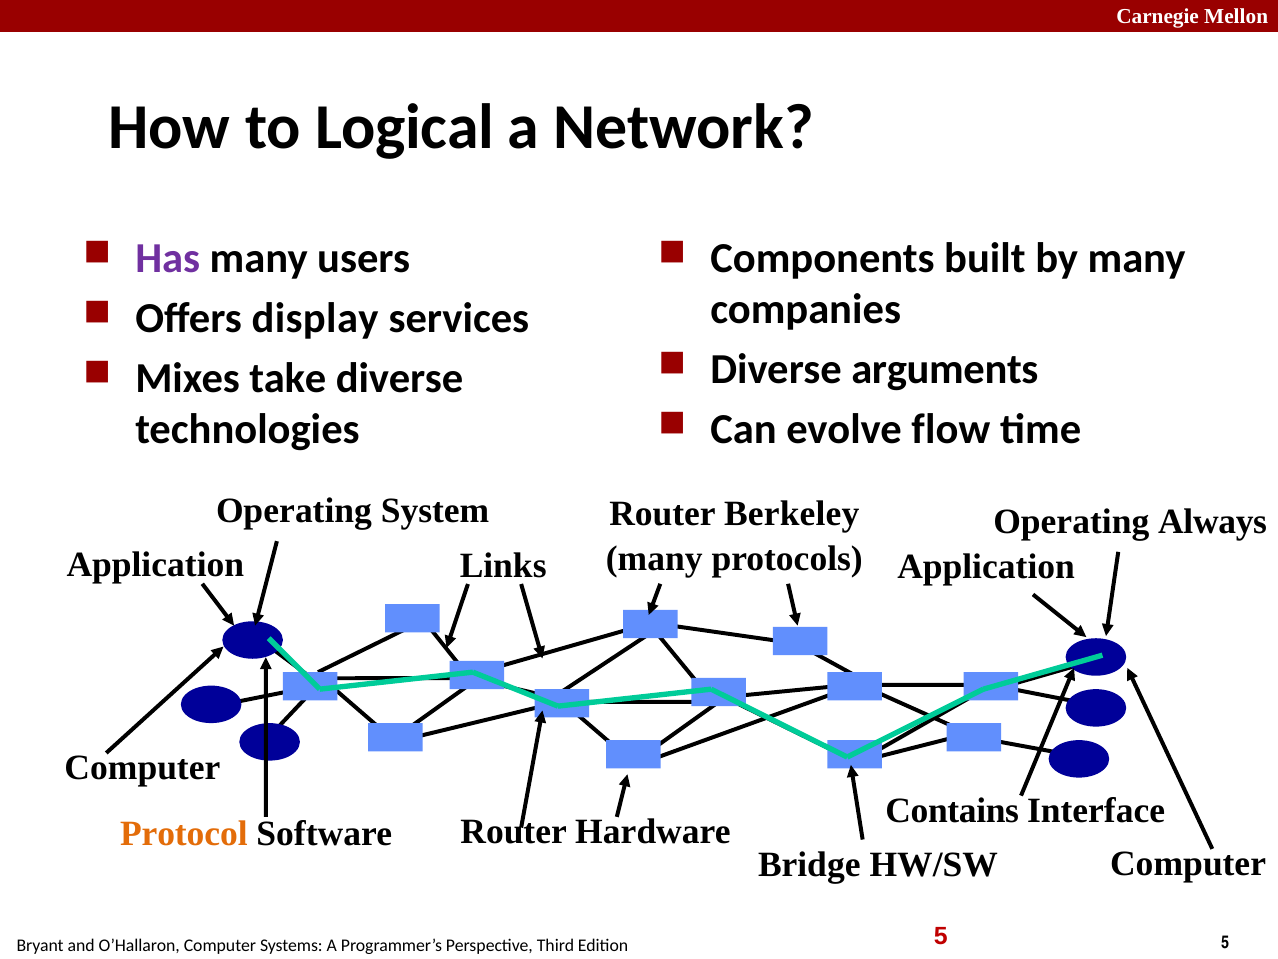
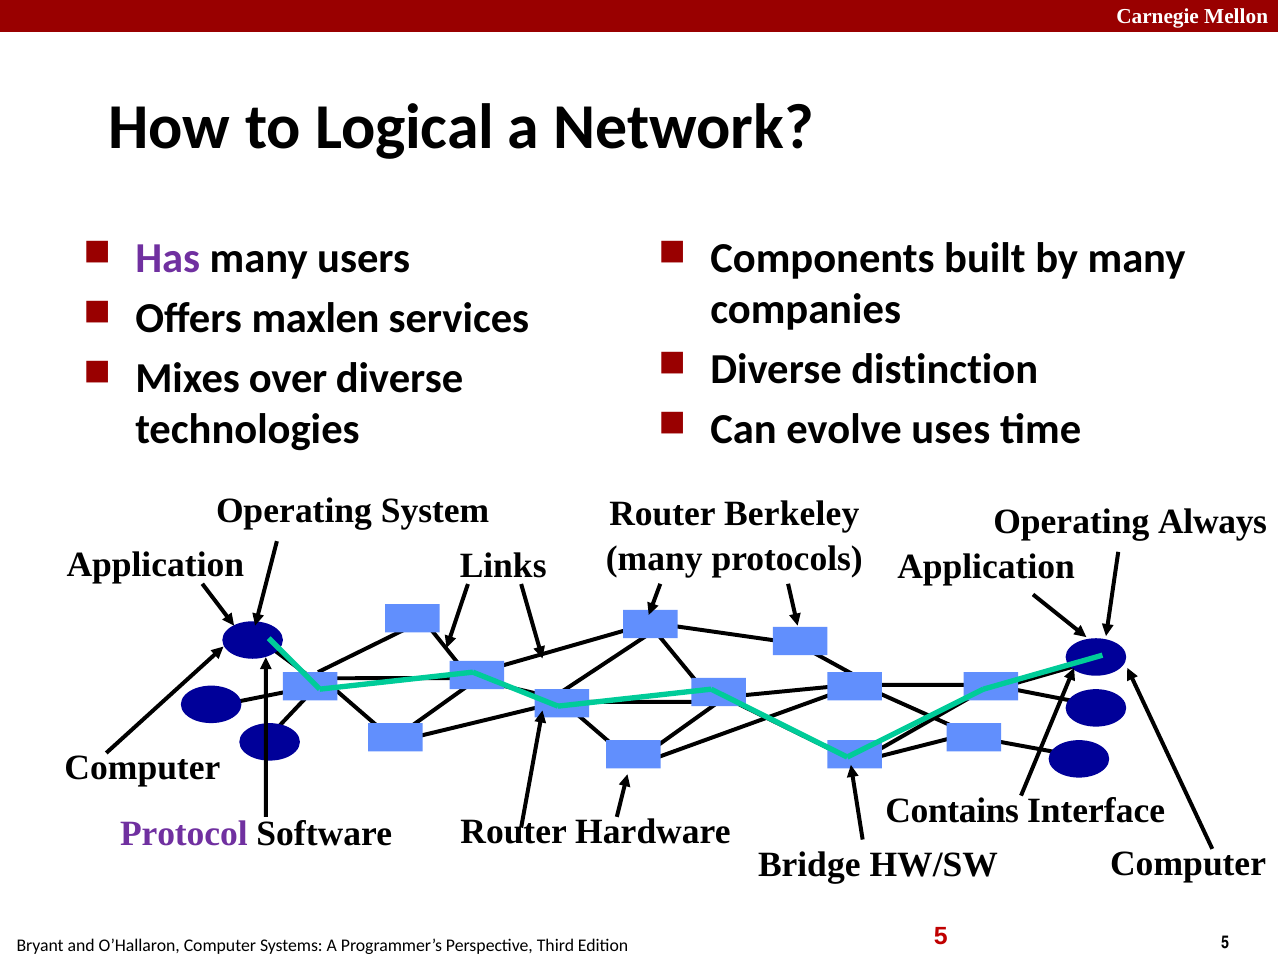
display: display -> maxlen (315, 318)
arguments: arguments -> distinction (945, 369)
take: take -> over (288, 378)
flow: flow -> uses (951, 429)
Protocol colour: orange -> purple (184, 833)
